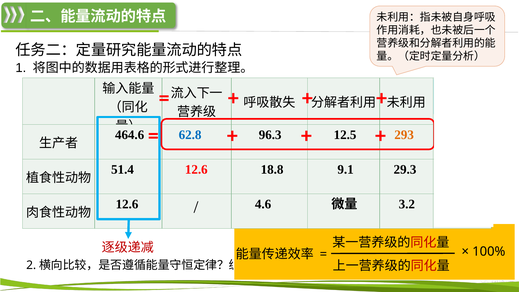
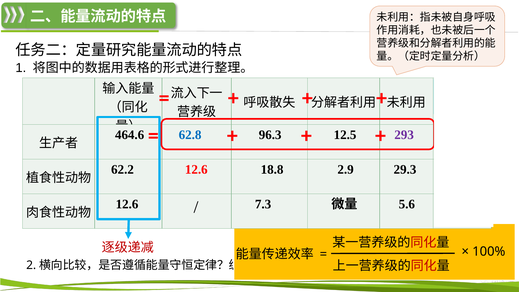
293 colour: orange -> purple (404, 135)
51.4: 51.4 -> 62.2 (122, 169)
9.1: 9.1 -> 2.9 (346, 169)
4.6: 4.6 -> 7.3 (263, 204)
3.2: 3.2 -> 5.6 (407, 204)
